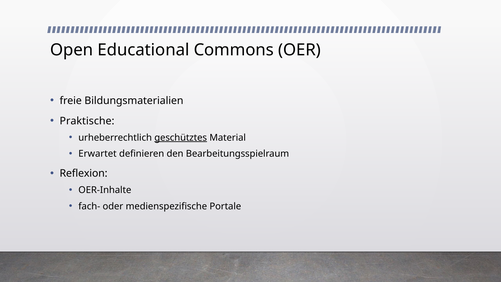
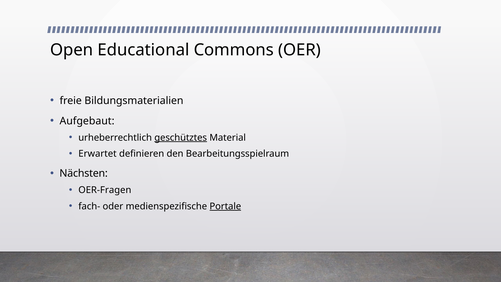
Praktische: Praktische -> Aufgebaut (87, 121)
Reflexion: Reflexion -> Nächsten (84, 173)
OER-Inhalte: OER-Inhalte -> OER-Fragen (105, 190)
Portale underline: none -> present (225, 206)
